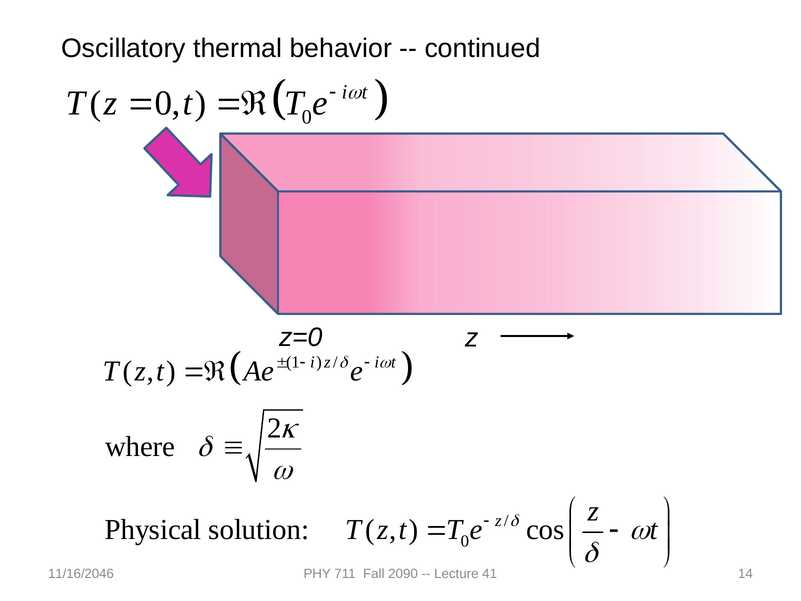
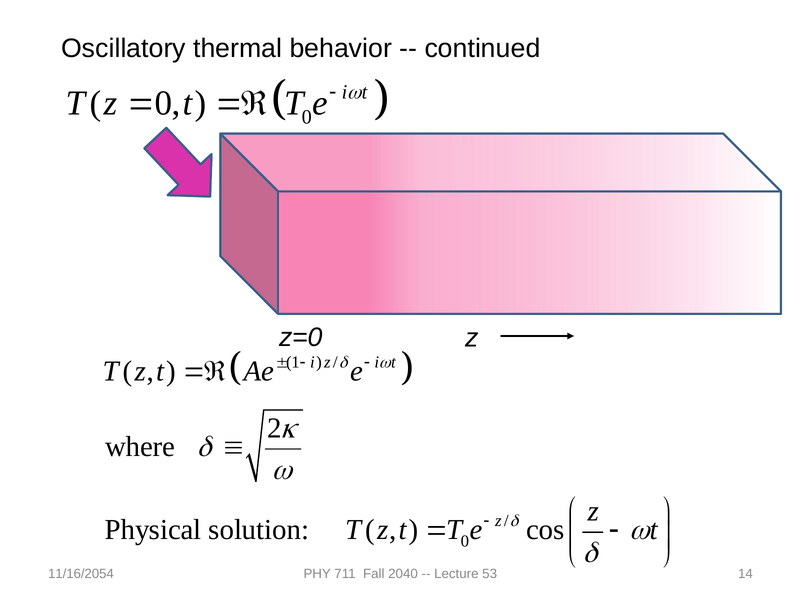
11/16/2046: 11/16/2046 -> 11/16/2054 (81, 574)
2090: 2090 -> 2040 (403, 574)
41: 41 -> 53 (490, 574)
